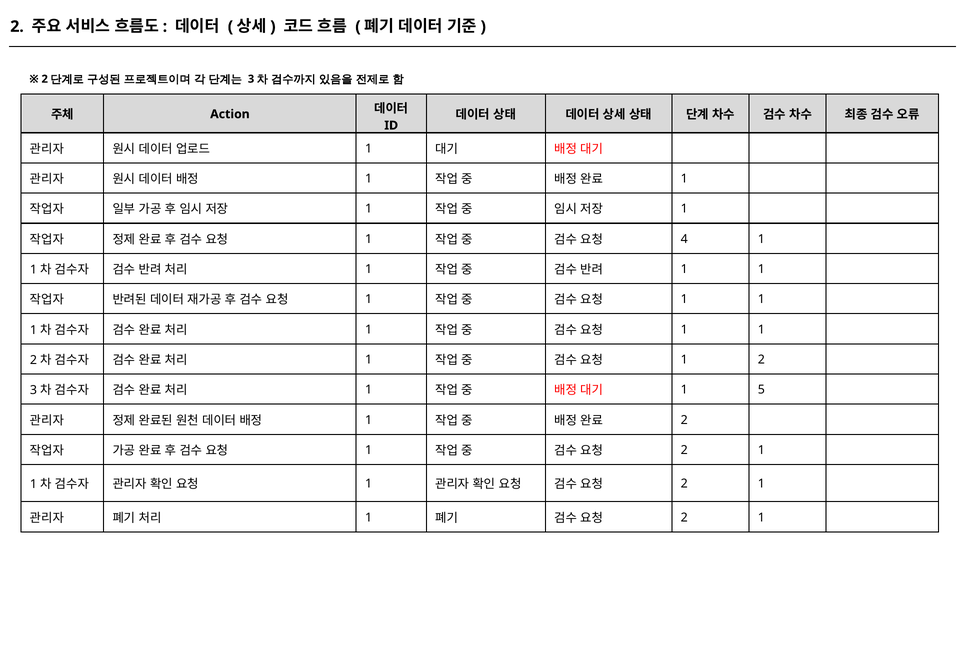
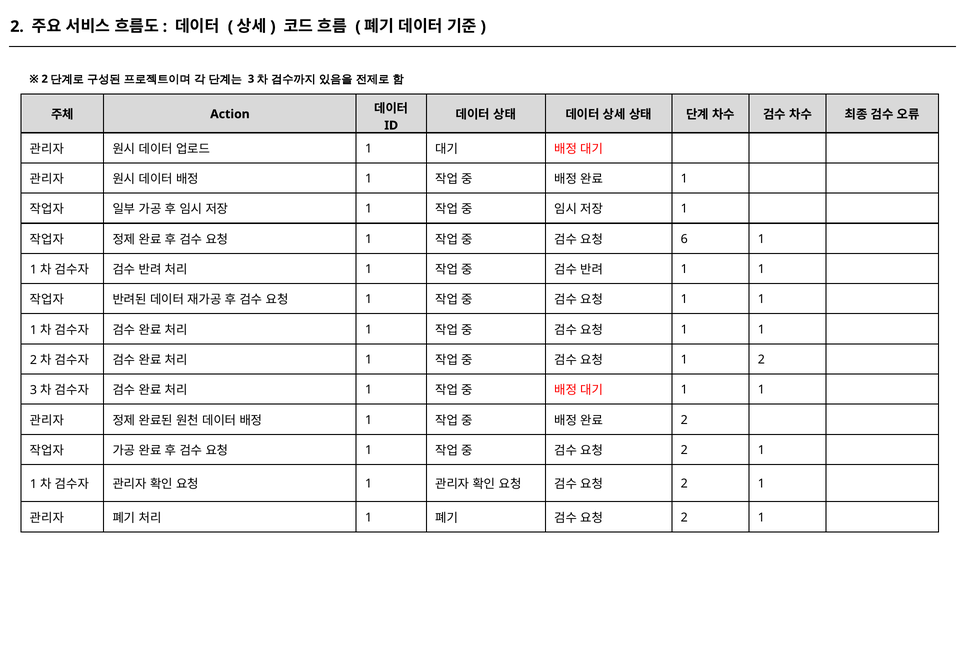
4: 4 -> 6 (684, 239)
5: 5 -> 1 (761, 390)
